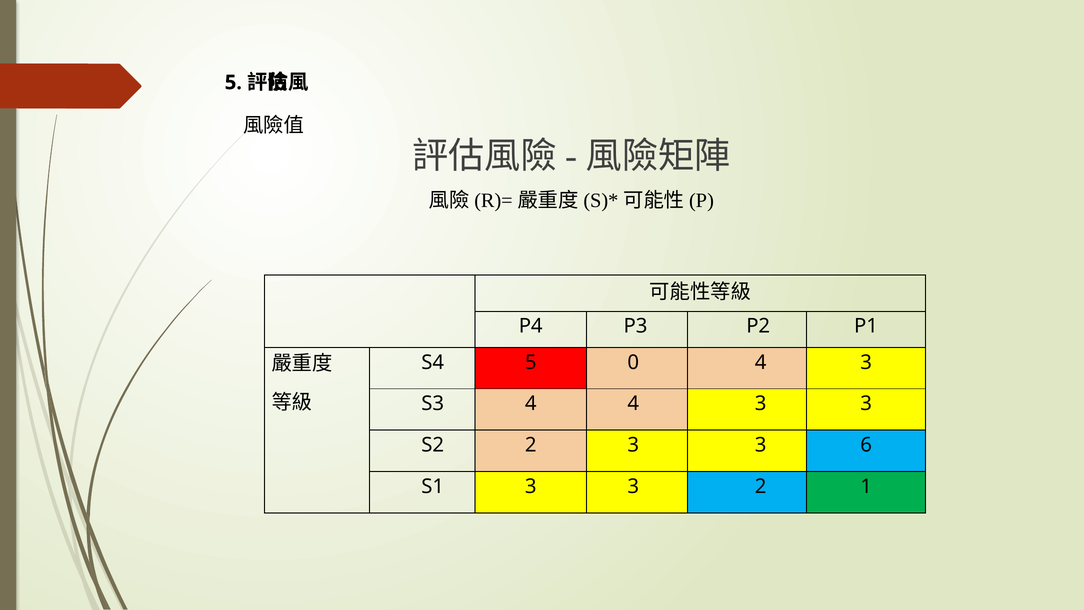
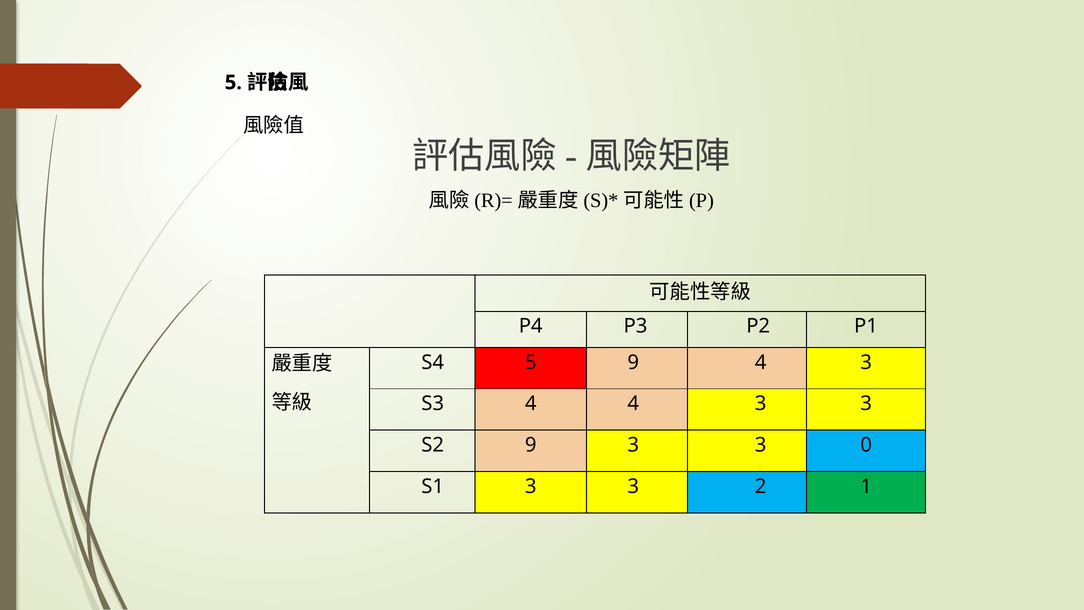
5 0: 0 -> 9 (633, 362)
S2 2: 2 -> 9 (531, 445)
6: 6 -> 0 (866, 445)
